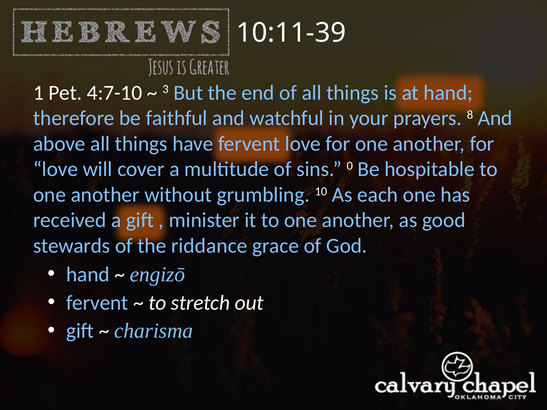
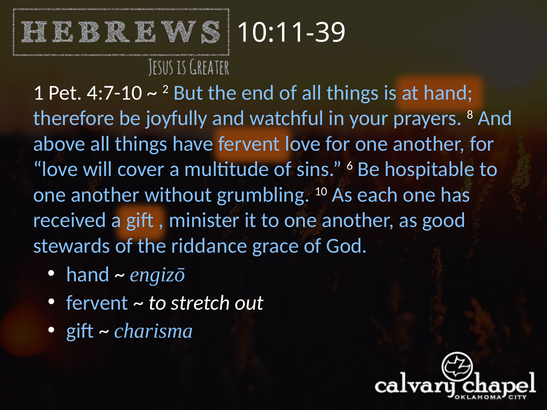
3: 3 -> 2 (166, 89)
faithful: faithful -> joyfully (177, 118)
0: 0 -> 6 (350, 166)
